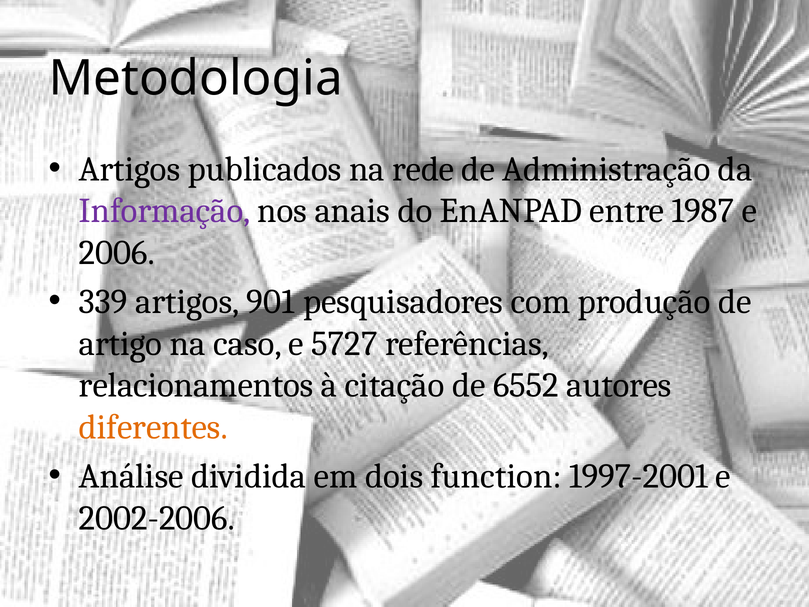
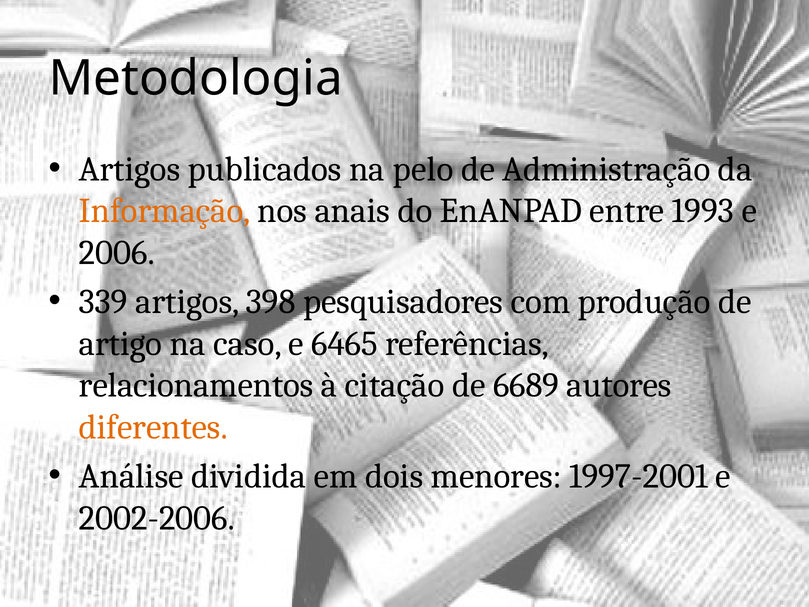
rede: rede -> pelo (423, 169)
Informação colour: purple -> orange (165, 211)
1987: 1987 -> 1993 (703, 211)
901: 901 -> 398 (271, 302)
5727: 5727 -> 6465 (344, 343)
6552: 6552 -> 6689 (526, 385)
function: function -> menores (496, 476)
